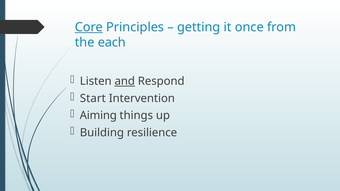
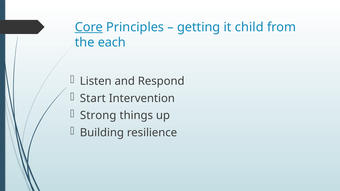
once: once -> child (249, 27)
and underline: present -> none (125, 81)
Aiming: Aiming -> Strong (98, 116)
